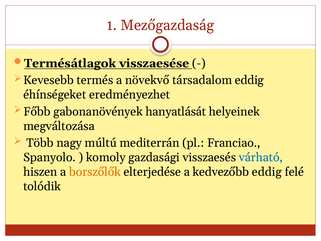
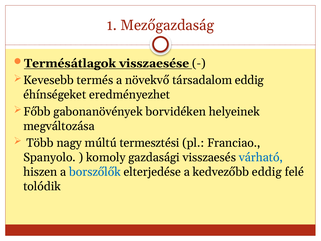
hanyatlását: hanyatlását -> borvidéken (176, 111)
mediterrán: mediterrán -> termesztési (150, 143)
borszőlők colour: orange -> blue (95, 172)
